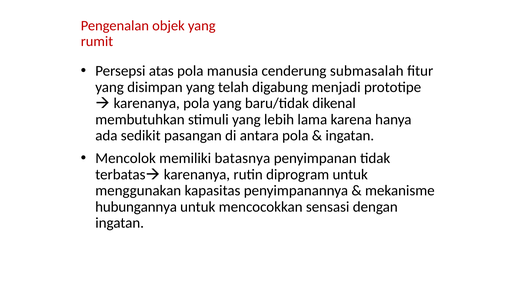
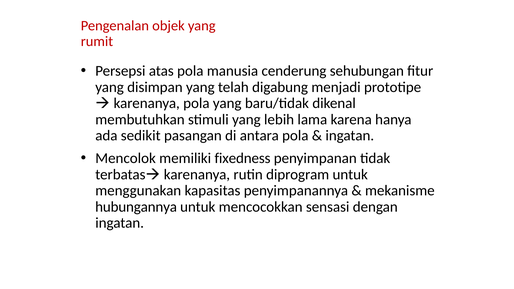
submasalah: submasalah -> sehubungan (367, 71)
batasnya: batasnya -> fixedness (243, 158)
